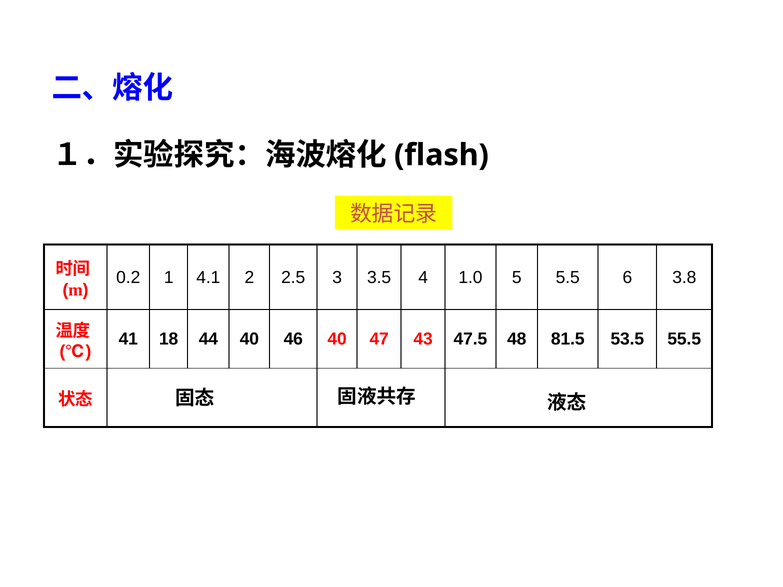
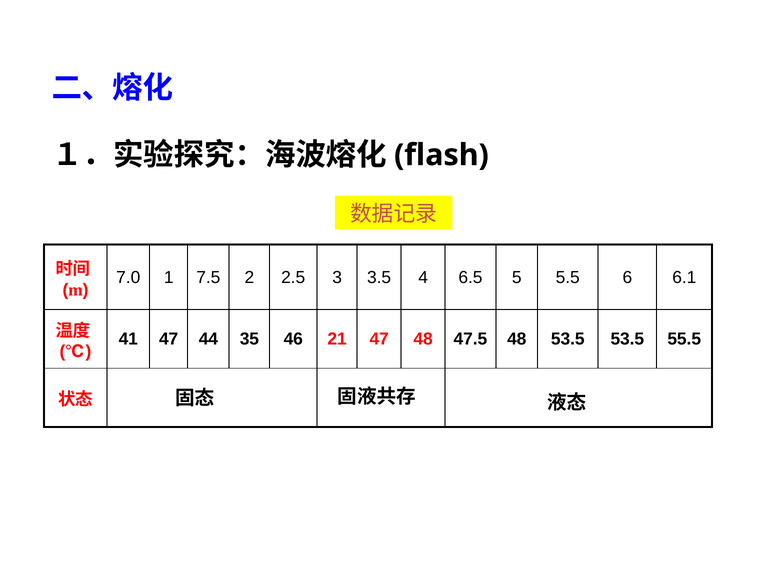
0.2: 0.2 -> 7.0 (128, 277)
4.1: 4.1 -> 7.5 (208, 277)
1.0: 1.0 -> 6.5 (470, 277)
3.8: 3.8 -> 6.1 (684, 277)
41 18: 18 -> 47 (169, 339)
44 40: 40 -> 35 (249, 339)
46 40: 40 -> 21 (337, 339)
47 43: 43 -> 48 (423, 339)
48 81.5: 81.5 -> 53.5 (568, 339)
